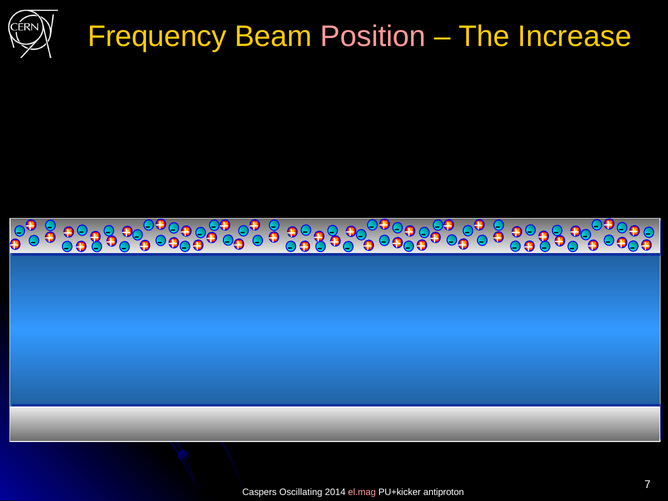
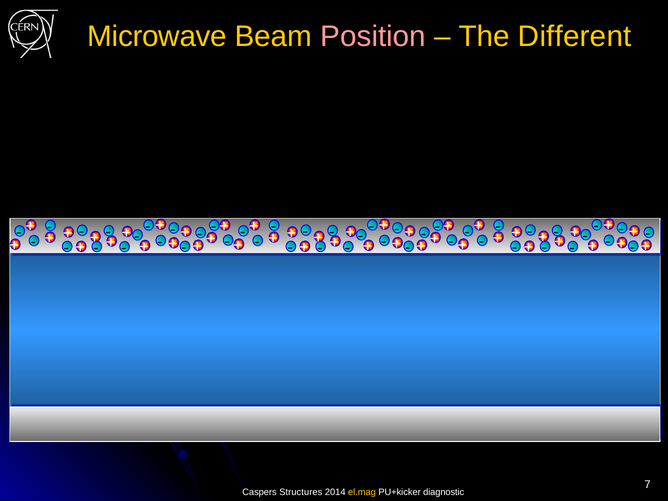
Frequency: Frequency -> Microwave (157, 37)
Increase: Increase -> Different (575, 37)
Oscillating: Oscillating -> Structures (301, 492)
el.mag colour: pink -> yellow (362, 492)
antiproton: antiproton -> diagnostic (444, 492)
